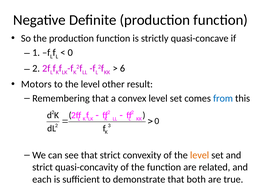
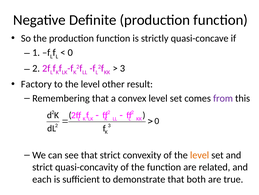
6: 6 -> 3 (122, 68)
Motors: Motors -> Factory (36, 84)
from colour: blue -> purple (223, 98)
